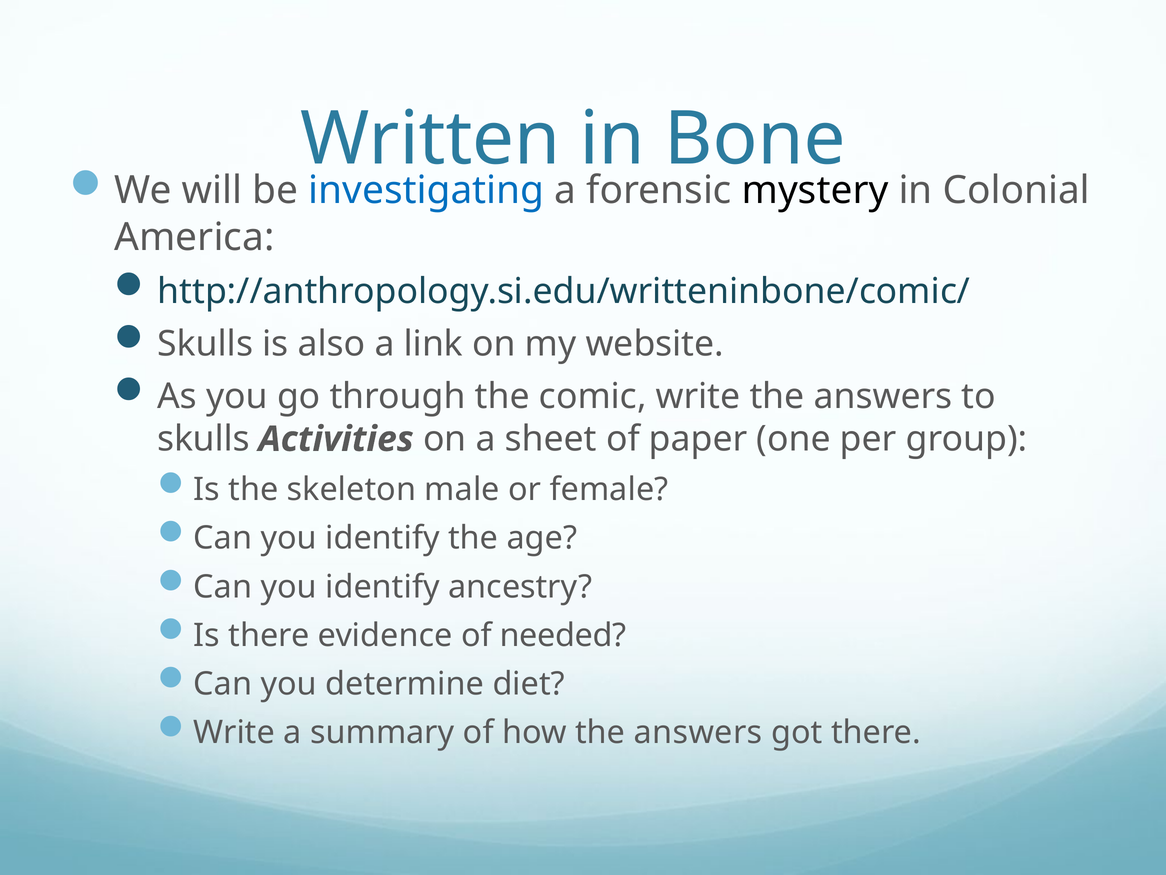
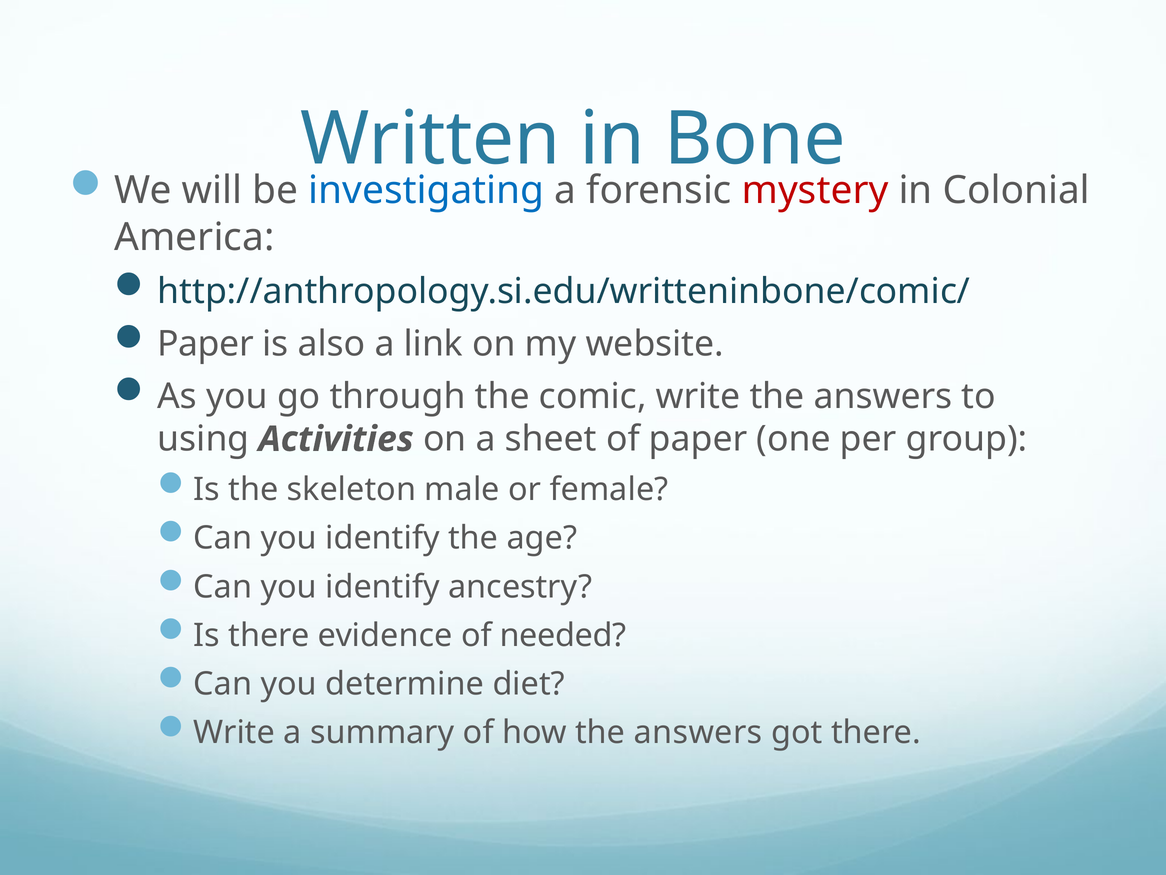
mystery colour: black -> red (815, 190)
Skulls: Skulls -> Paper (205, 344)
skulls: skulls -> using (203, 439)
